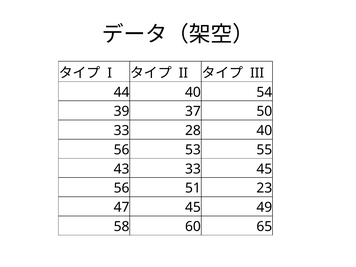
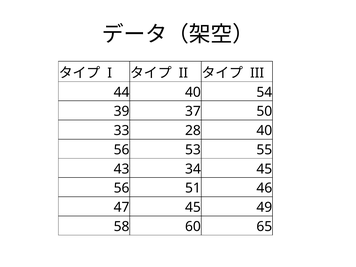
43 33: 33 -> 34 (193, 169)
23: 23 -> 46 (264, 188)
